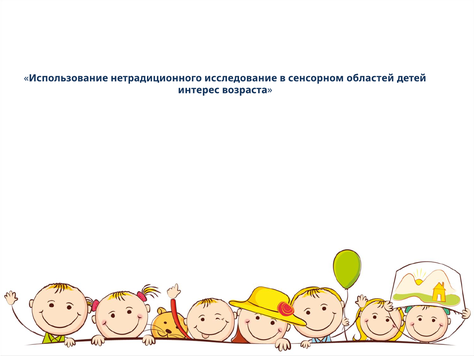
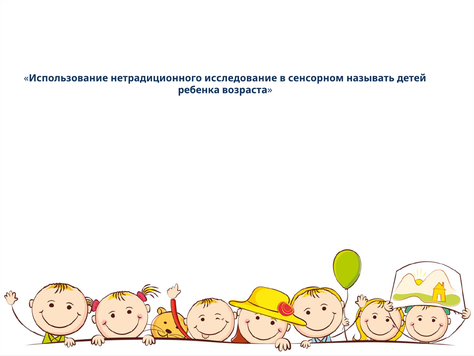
областей: областей -> называть (370, 78)
интерес: интерес -> ребенка (199, 90)
